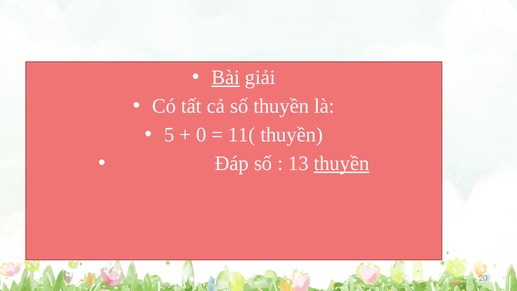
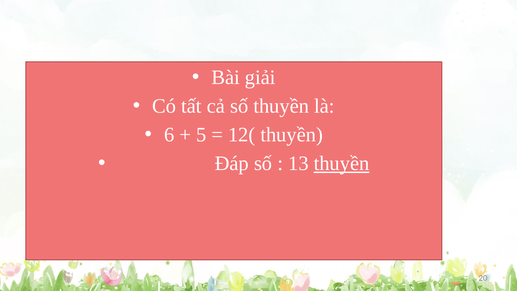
Bài underline: present -> none (226, 77)
5: 5 -> 6 (169, 135)
0: 0 -> 5 (201, 135)
11(: 11( -> 12( (242, 135)
